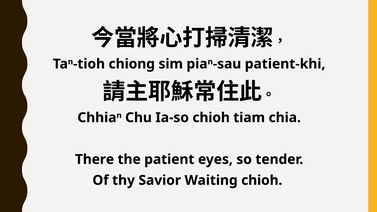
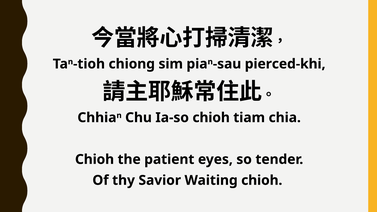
patient-khi: patient-khi -> pierced-khi (285, 64)
There: There -> Chioh (95, 159)
